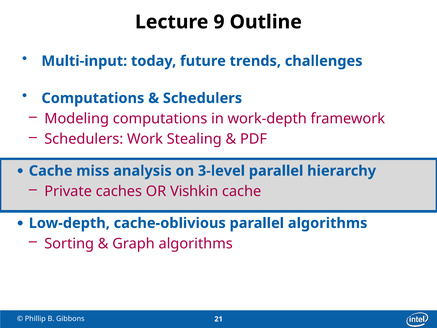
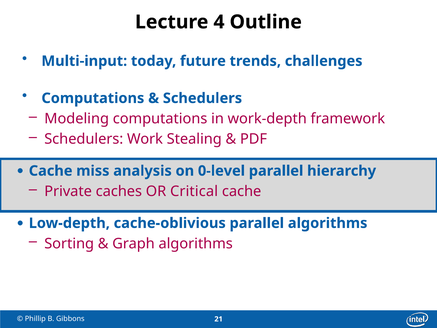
9: 9 -> 4 (219, 22)
3-level: 3-level -> 0-level (221, 171)
Vishkin: Vishkin -> Critical (194, 191)
